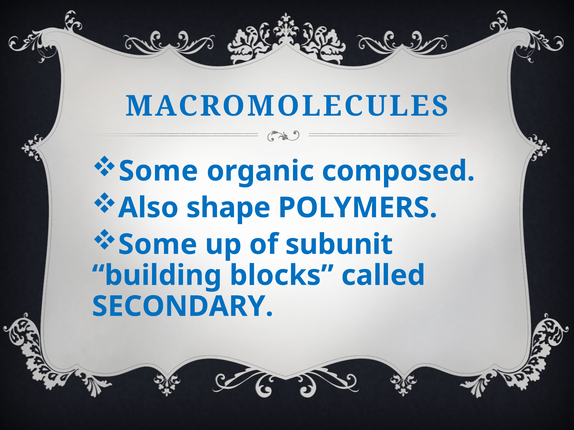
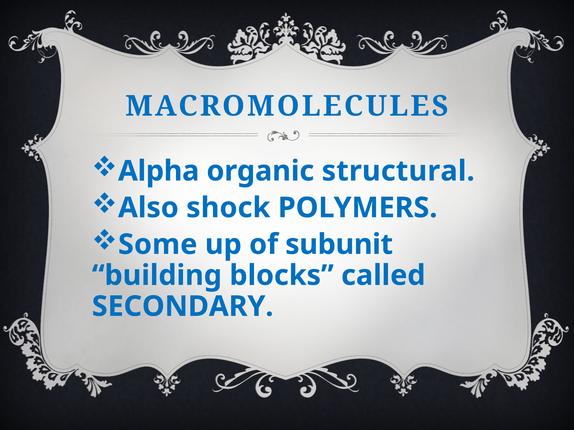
Some: Some -> Alpha (159, 171)
composed: composed -> structural (398, 171)
shape: shape -> shock (228, 208)
